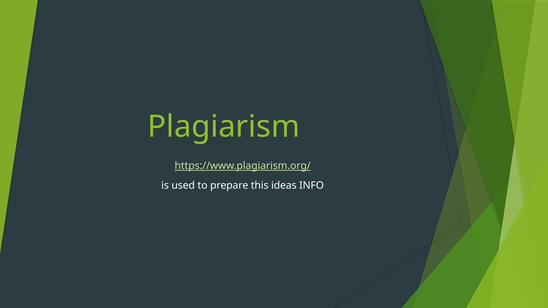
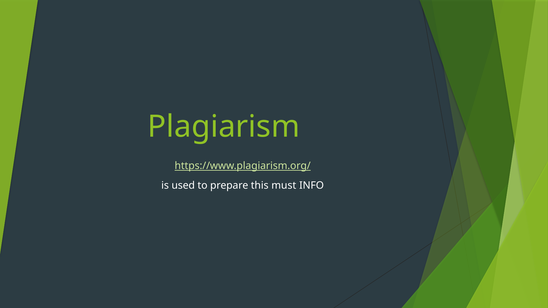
ideas: ideas -> must (284, 186)
